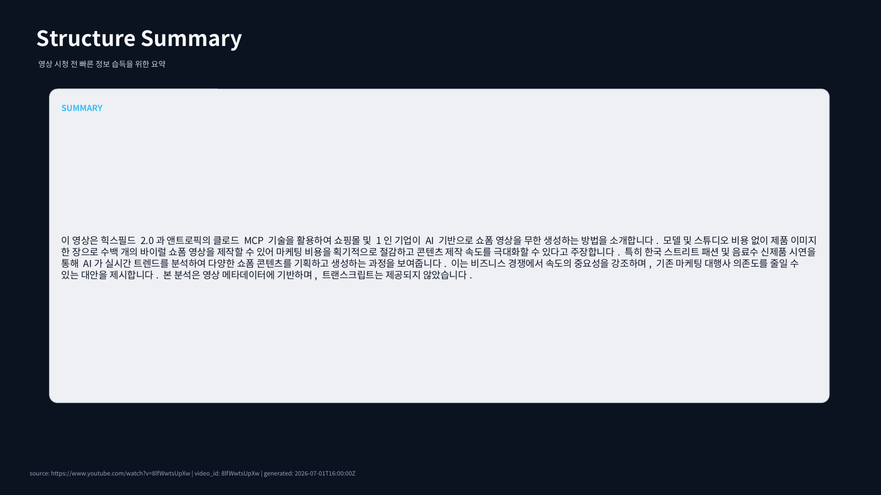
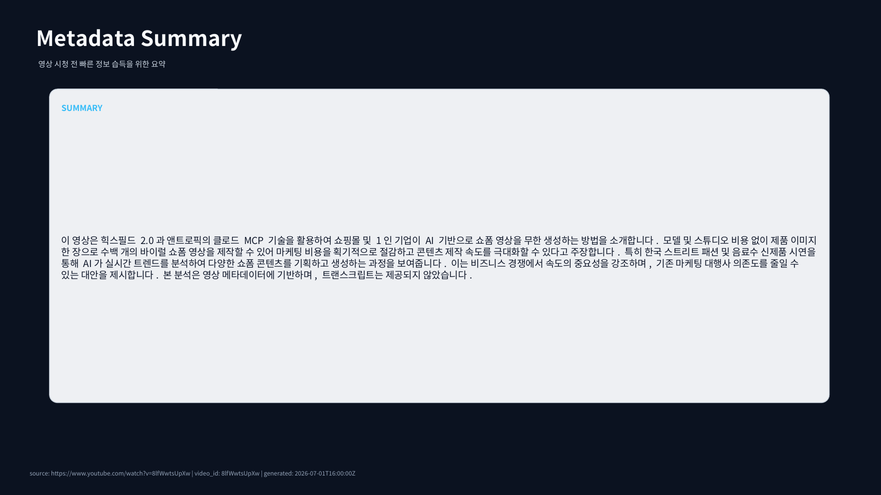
Structure: Structure -> Metadata (86, 39)
